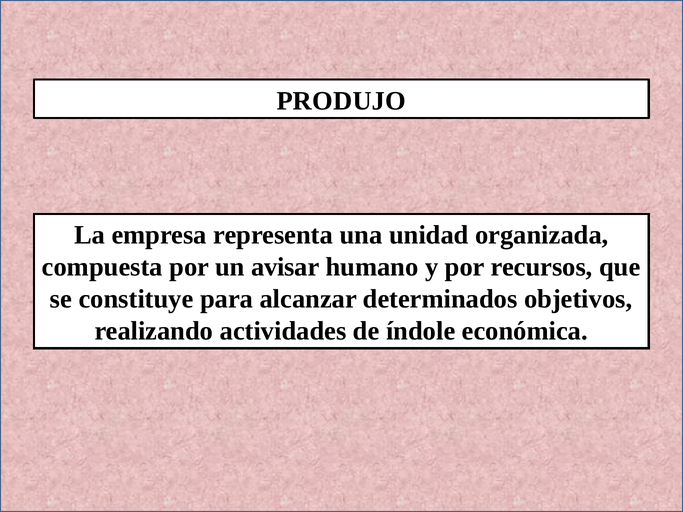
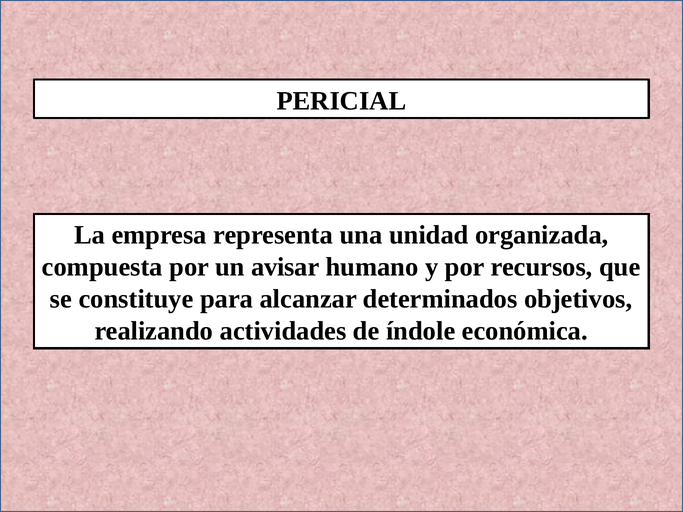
PRODUJO: PRODUJO -> PERICIAL (341, 101)
